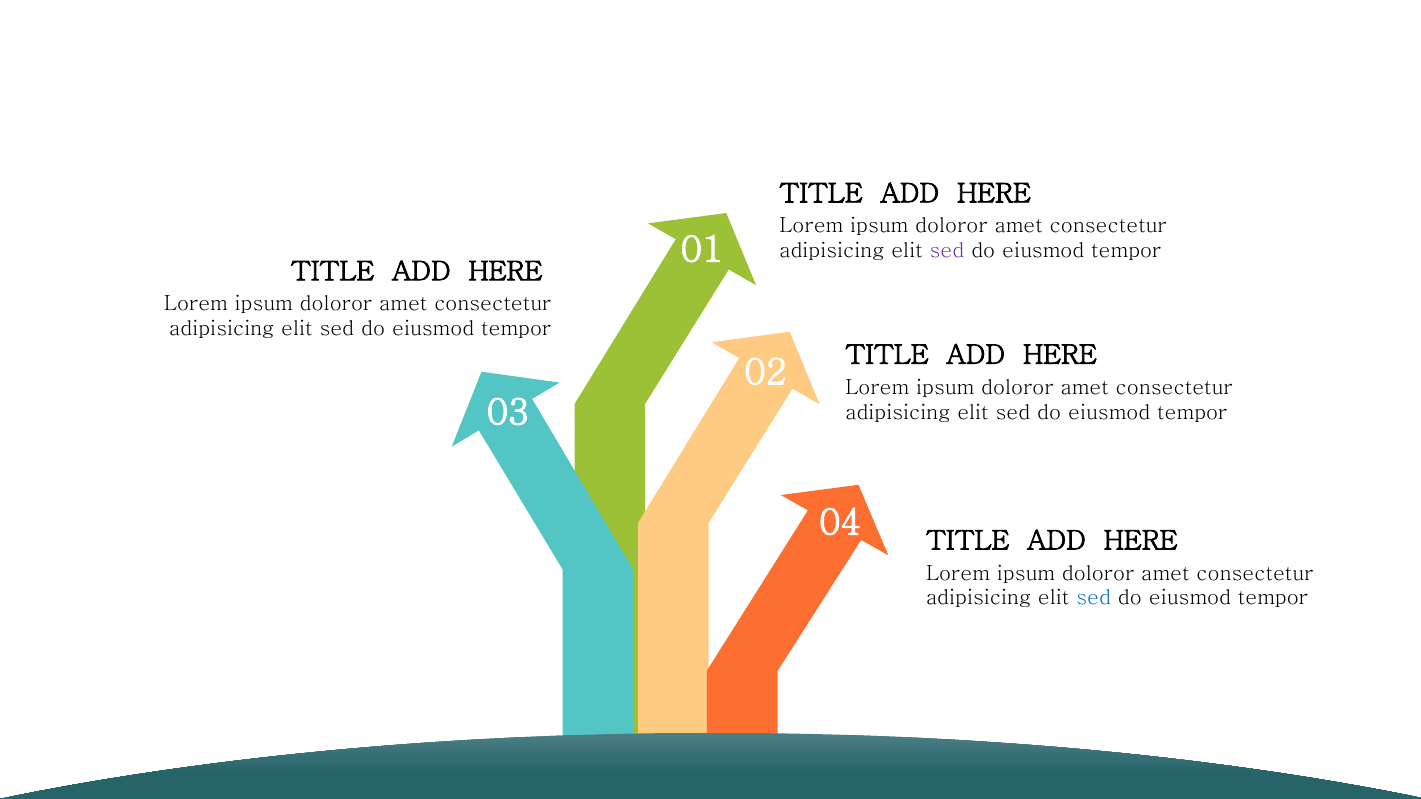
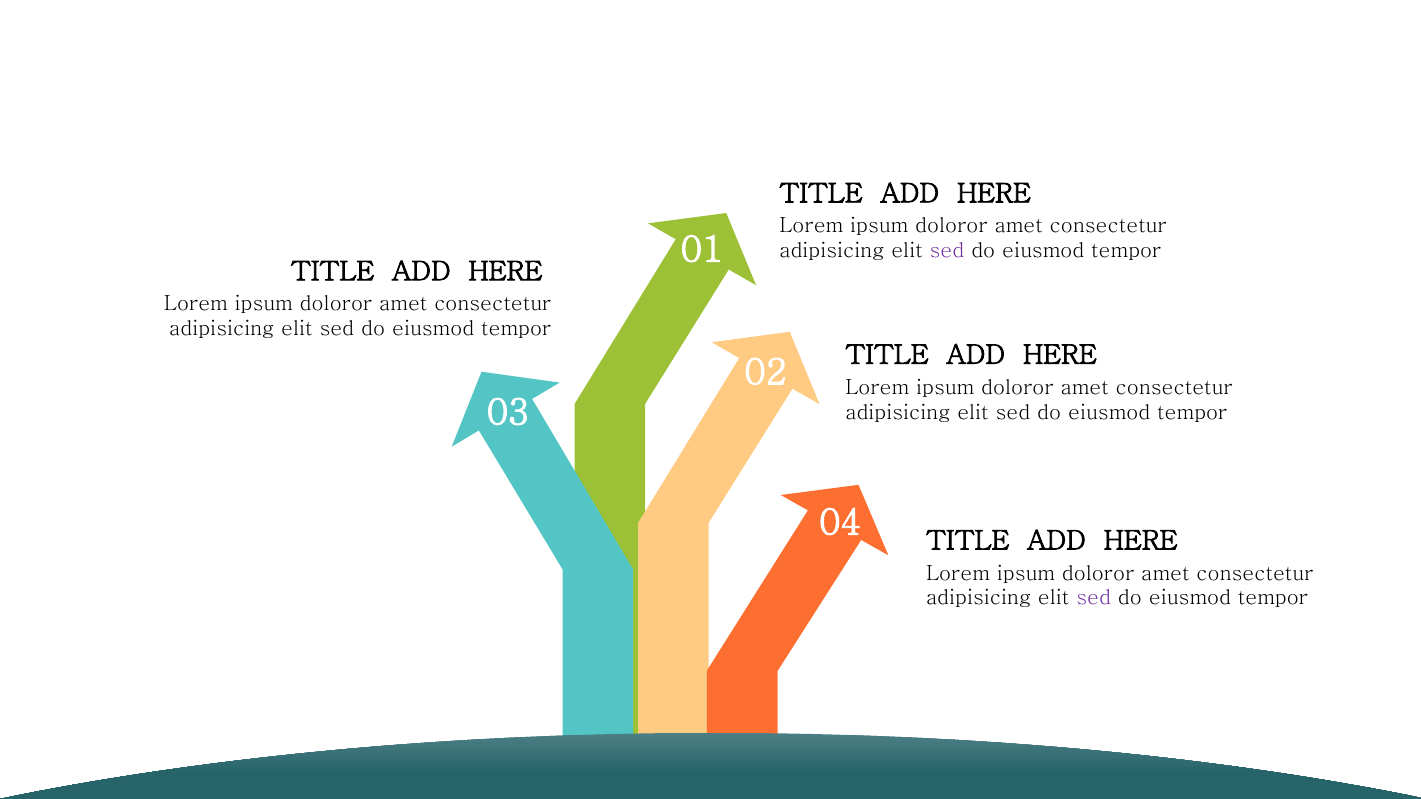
sed colour: blue -> purple (1094, 598)
